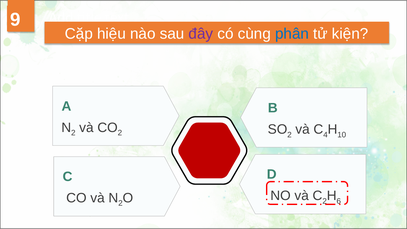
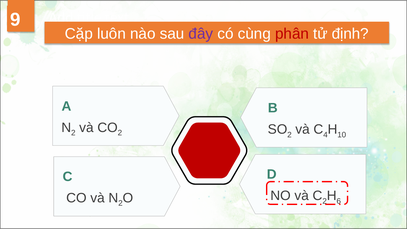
hiệu: hiệu -> luôn (111, 34)
phân colour: blue -> red (292, 34)
kiện: kiện -> định (350, 34)
